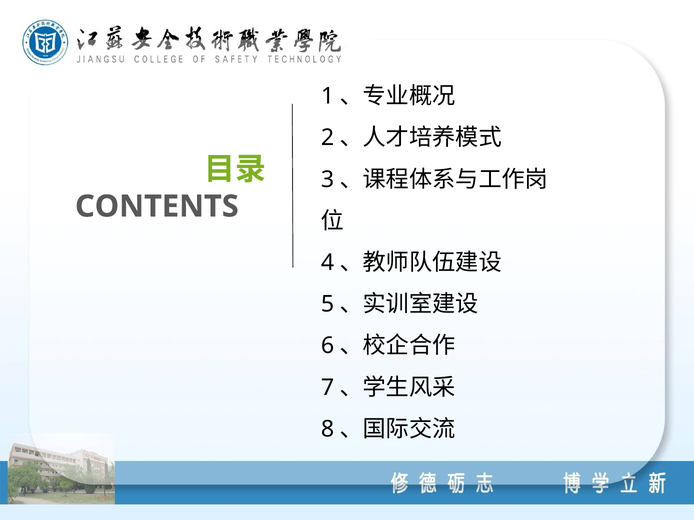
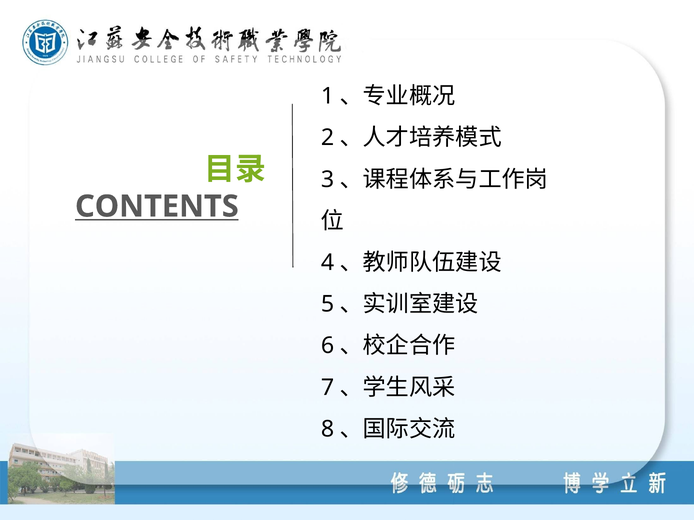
CONTENTS underline: none -> present (157, 207)
